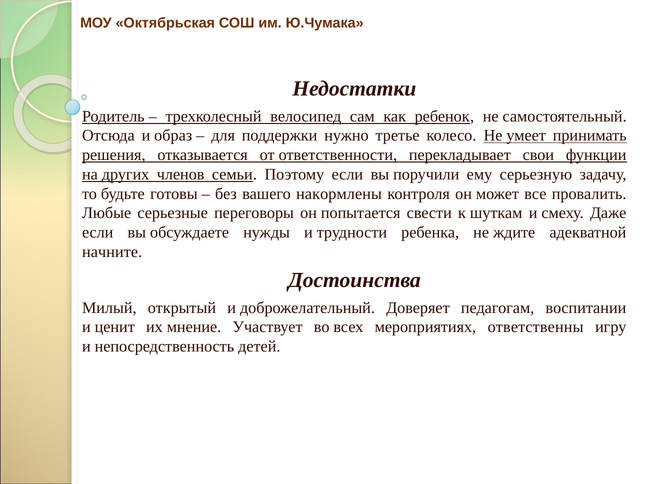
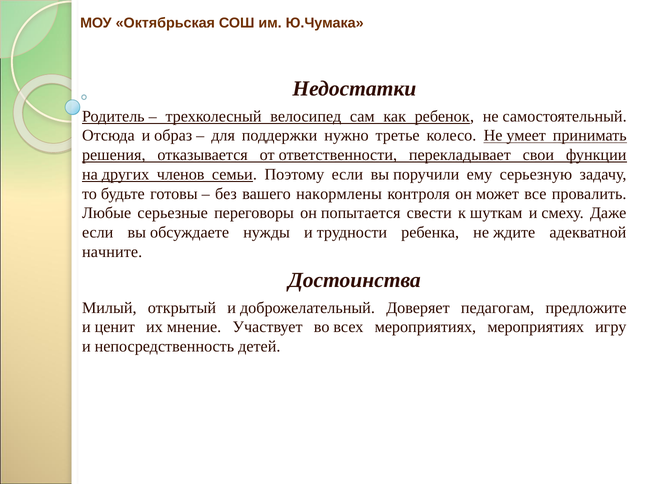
воспитании: воспитании -> предложите (586, 308)
мероприятиях ответственны: ответственны -> мероприятиях (536, 327)
